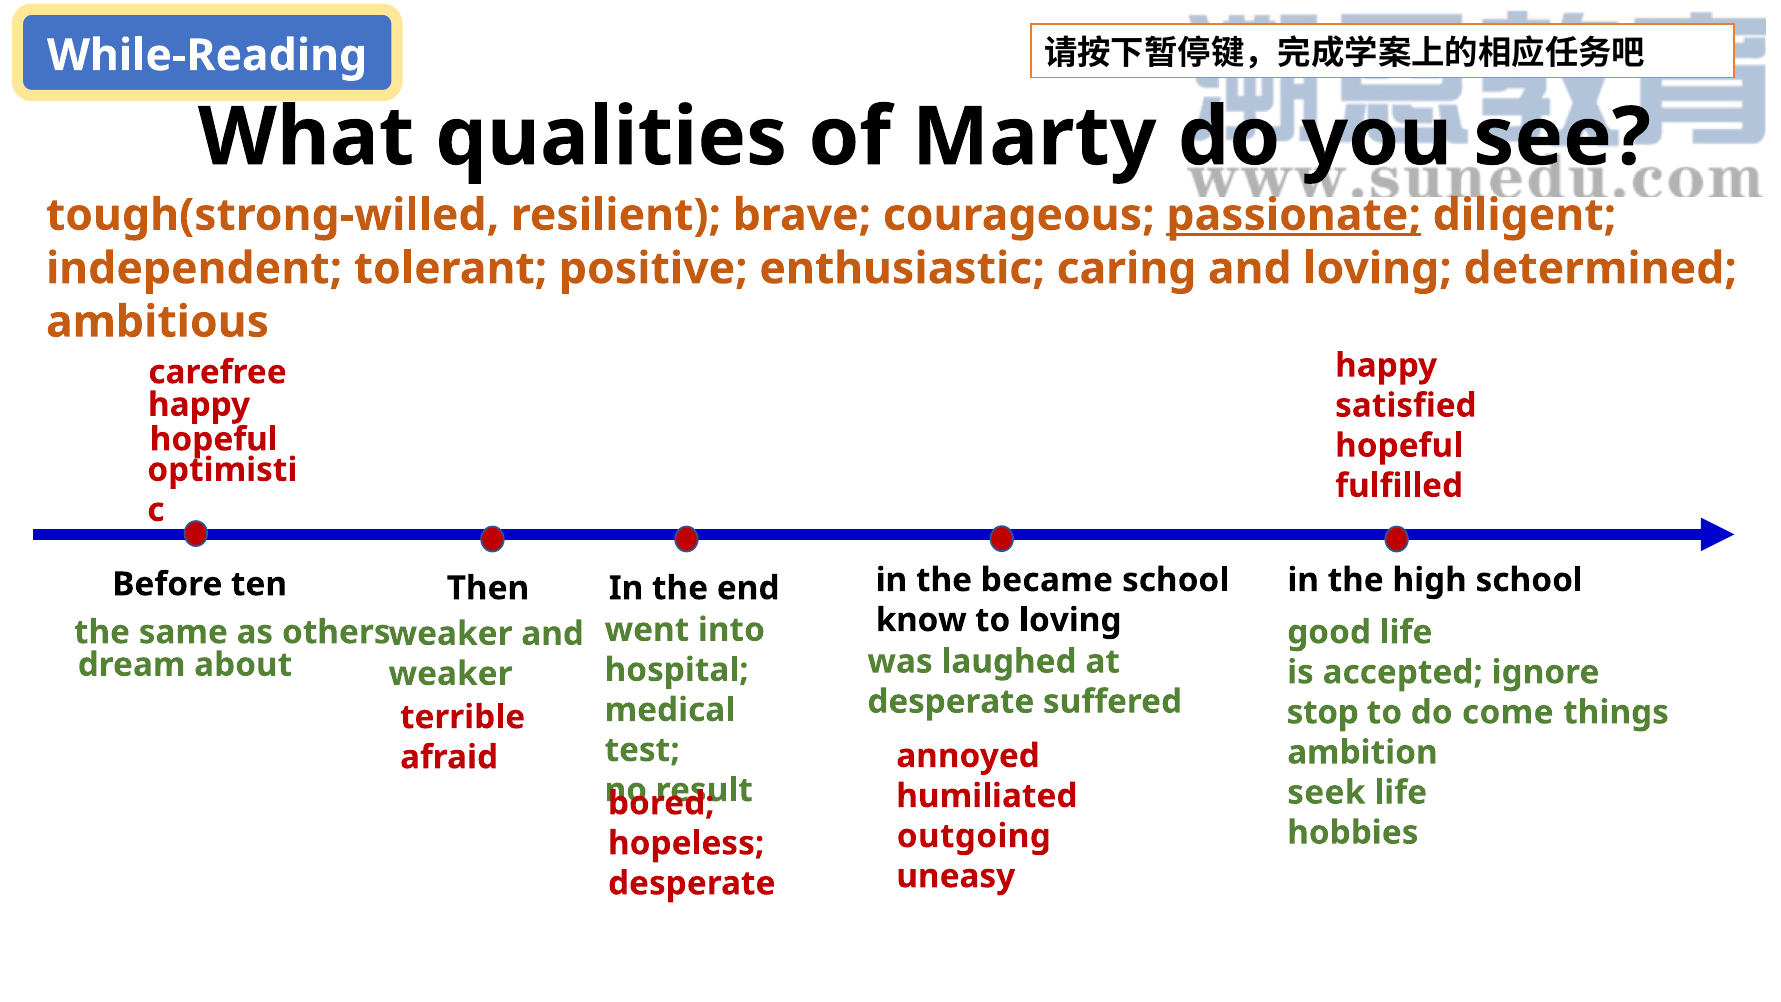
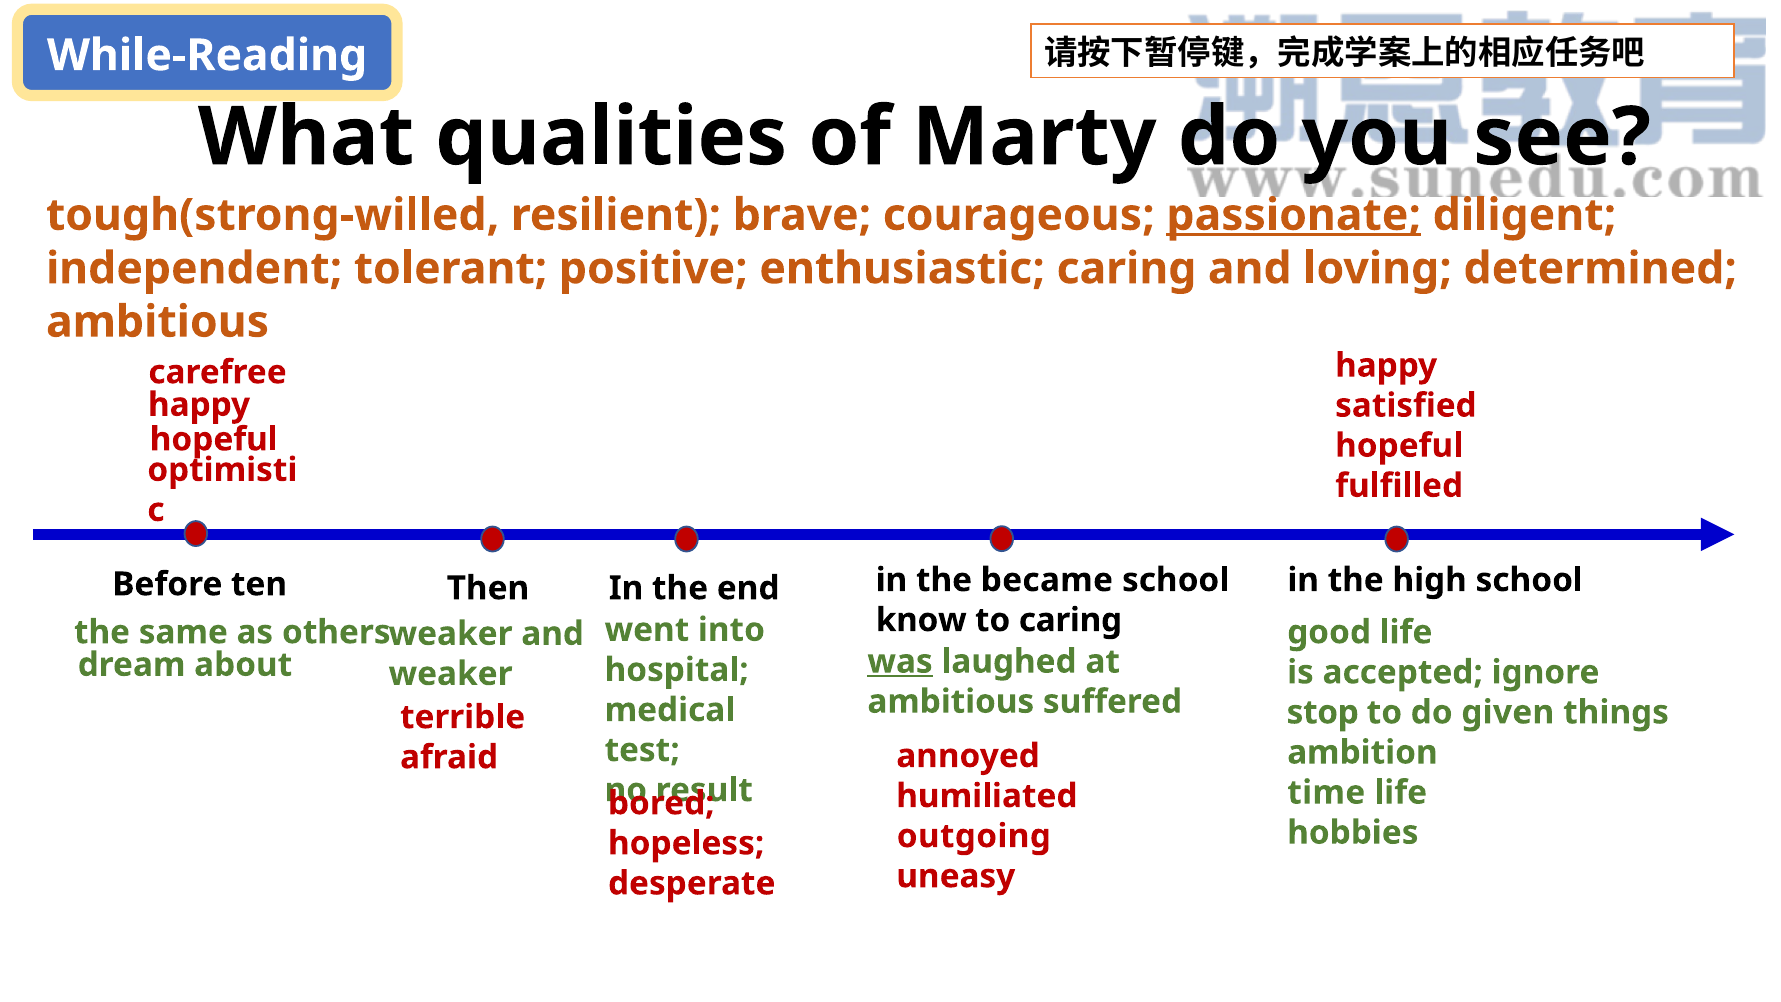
to loving: loving -> caring (1070, 620)
was underline: none -> present (900, 661)
desperate: desperate -> ambitious (951, 702)
come: come -> given (1508, 712)
seek: seek -> time (1326, 792)
